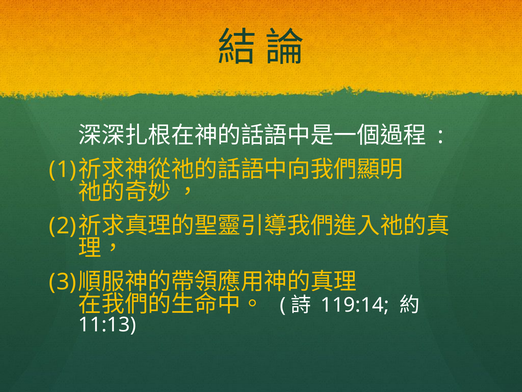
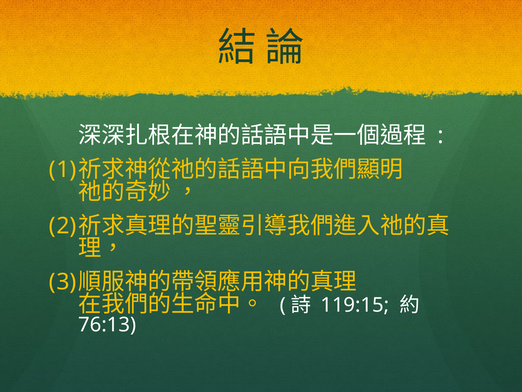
119:14: 119:14 -> 119:15 (355, 305)
11:13: 11:13 -> 76:13 (107, 324)
